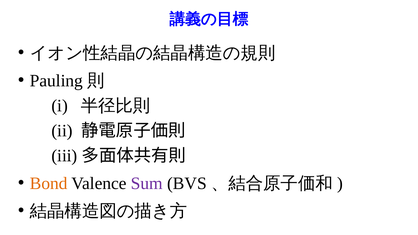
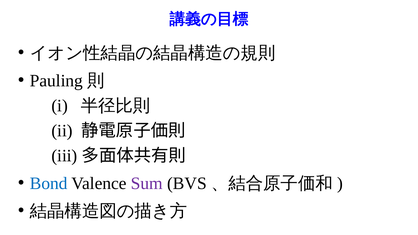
Bond colour: orange -> blue (49, 183)
